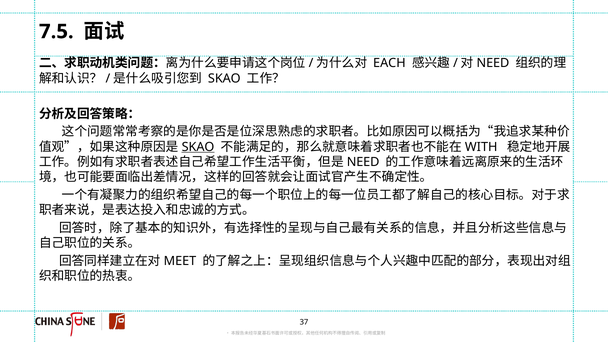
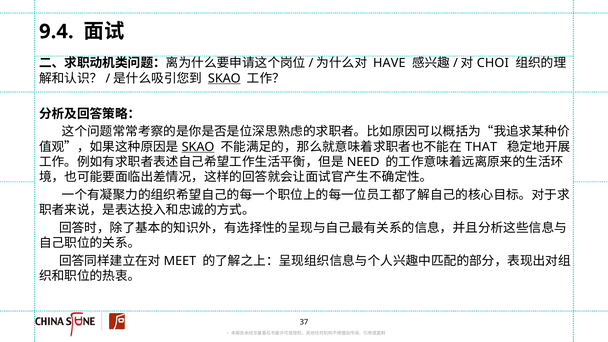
7.5: 7.5 -> 9.4 (56, 32)
EACH: EACH -> HAVE (389, 63)
NEED: NEED -> CHOI (493, 63)
SKAO underline: none -> present (224, 78)
WITH: WITH -> THAT (481, 147)
